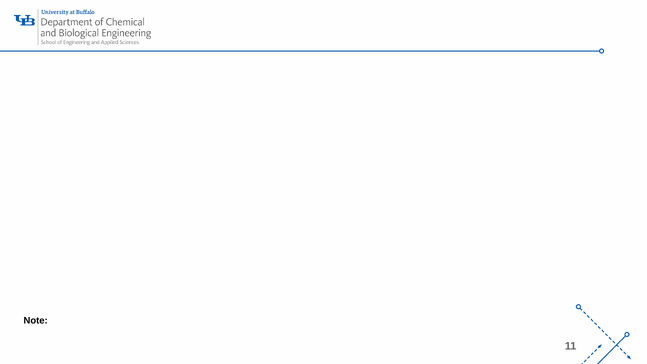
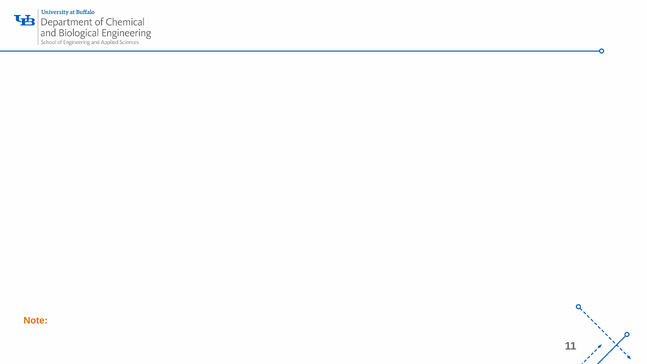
Note colour: black -> orange (36, 320)
